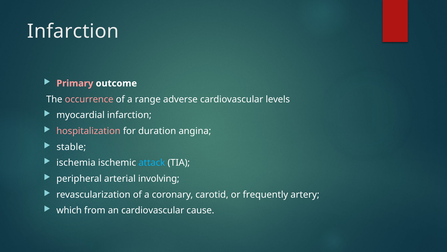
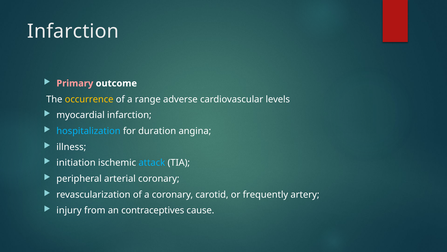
occurrence colour: pink -> yellow (89, 99)
hospitalization colour: pink -> light blue (88, 131)
stable: stable -> illness (71, 147)
ischemia: ischemia -> initiation (76, 162)
arterial involving: involving -> coronary (159, 178)
which: which -> injury (69, 210)
an cardiovascular: cardiovascular -> contraceptives (153, 210)
